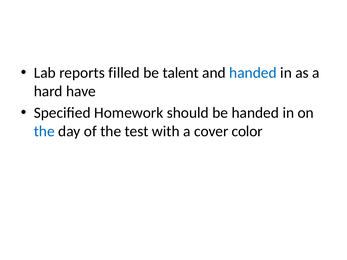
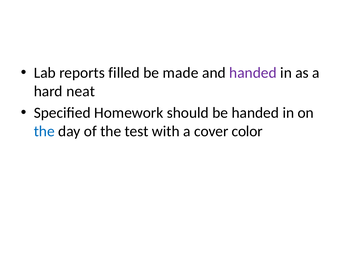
talent: talent -> made (181, 73)
handed colour: blue -> purple (253, 73)
have: have -> neat (81, 91)
